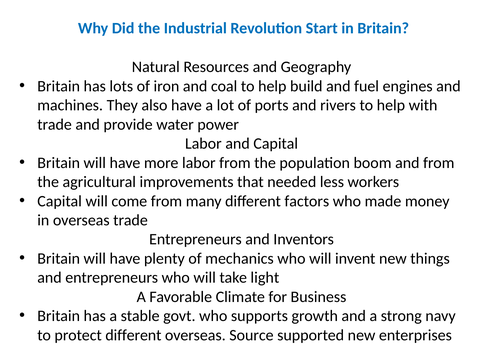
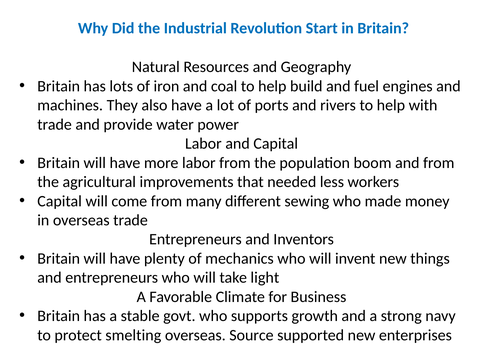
factors: factors -> sewing (307, 201)
protect different: different -> smelting (133, 335)
